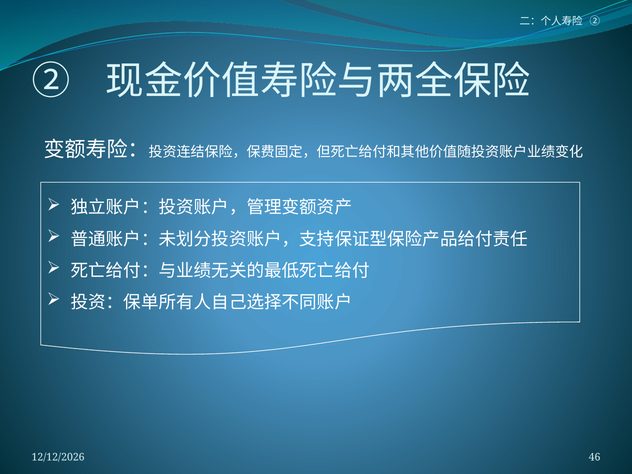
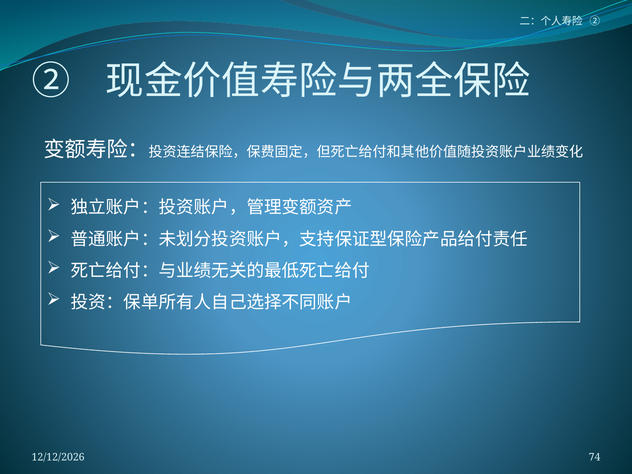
46: 46 -> 74 (595, 457)
